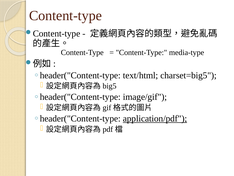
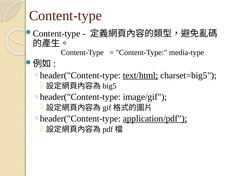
text/html underline: none -> present (141, 75)
